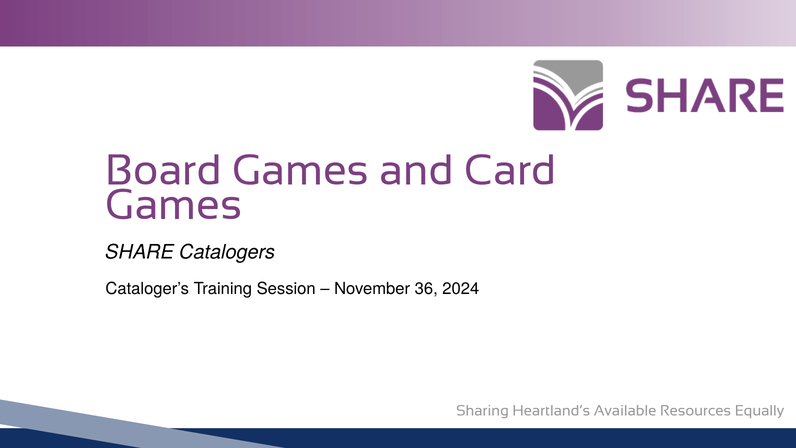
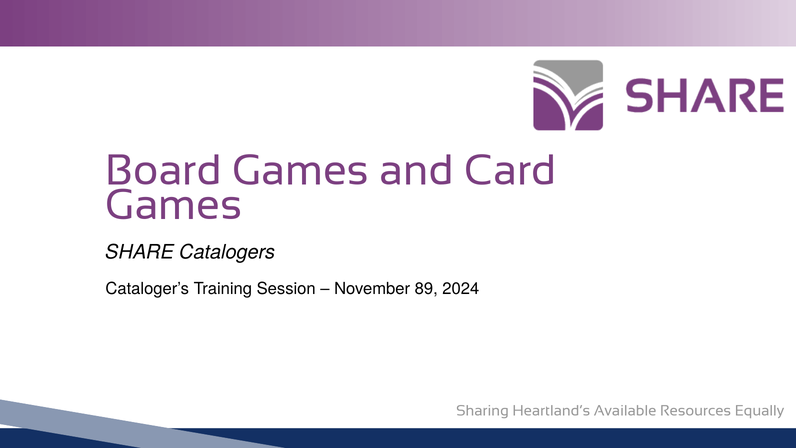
36: 36 -> 89 (426, 288)
